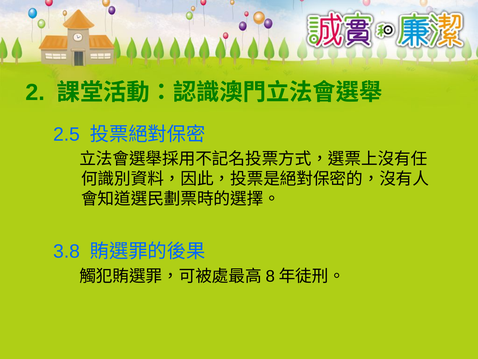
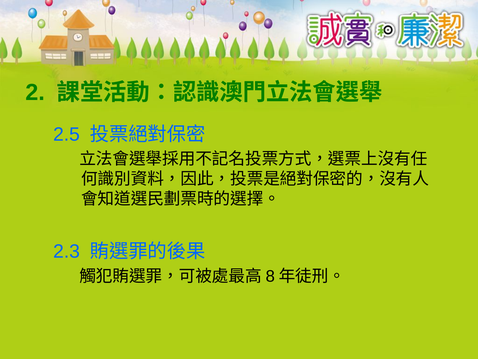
3.8: 3.8 -> 2.3 (67, 251)
